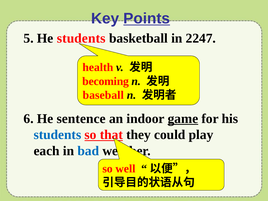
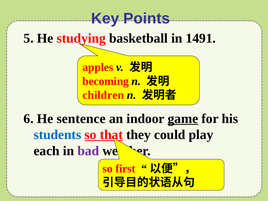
Points underline: present -> none (147, 18)
He students: students -> studying (81, 38)
2247: 2247 -> 1491 (201, 38)
health: health -> apples (98, 67)
baseball: baseball -> children (103, 95)
bad colour: blue -> purple (88, 151)
well: well -> first (126, 169)
